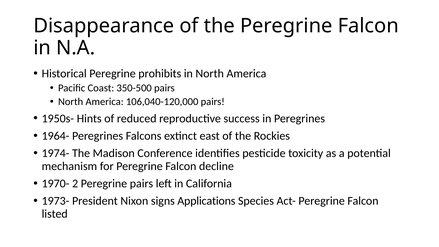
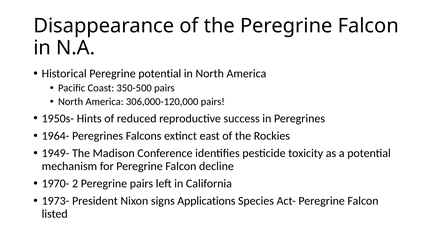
Peregrine prohibits: prohibits -> potential (160, 74)
106,040-120,000: 106,040-120,000 -> 306,000-120,000 (162, 102)
1974-: 1974- -> 1949- (56, 153)
